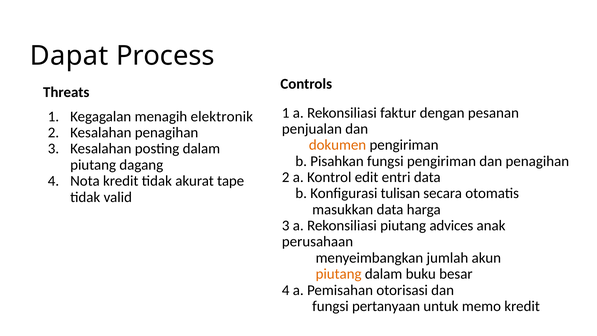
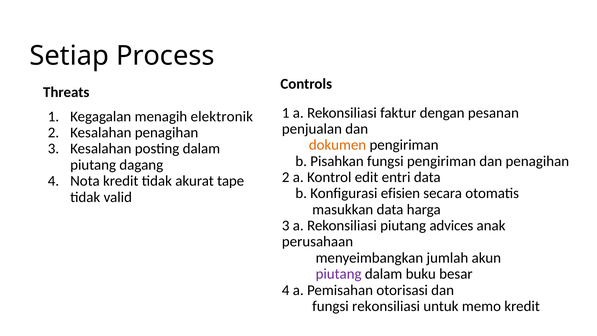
Dapat: Dapat -> Setiap (69, 56)
tulisan: tulisan -> efisien (400, 193)
piutang colour: orange -> purple (339, 274)
fungsi pertanyaan: pertanyaan -> rekonsiliasi (386, 306)
